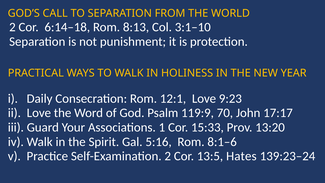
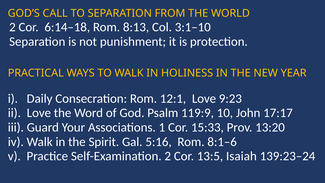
70: 70 -> 10 (225, 113)
Hates: Hates -> Isaiah (241, 156)
